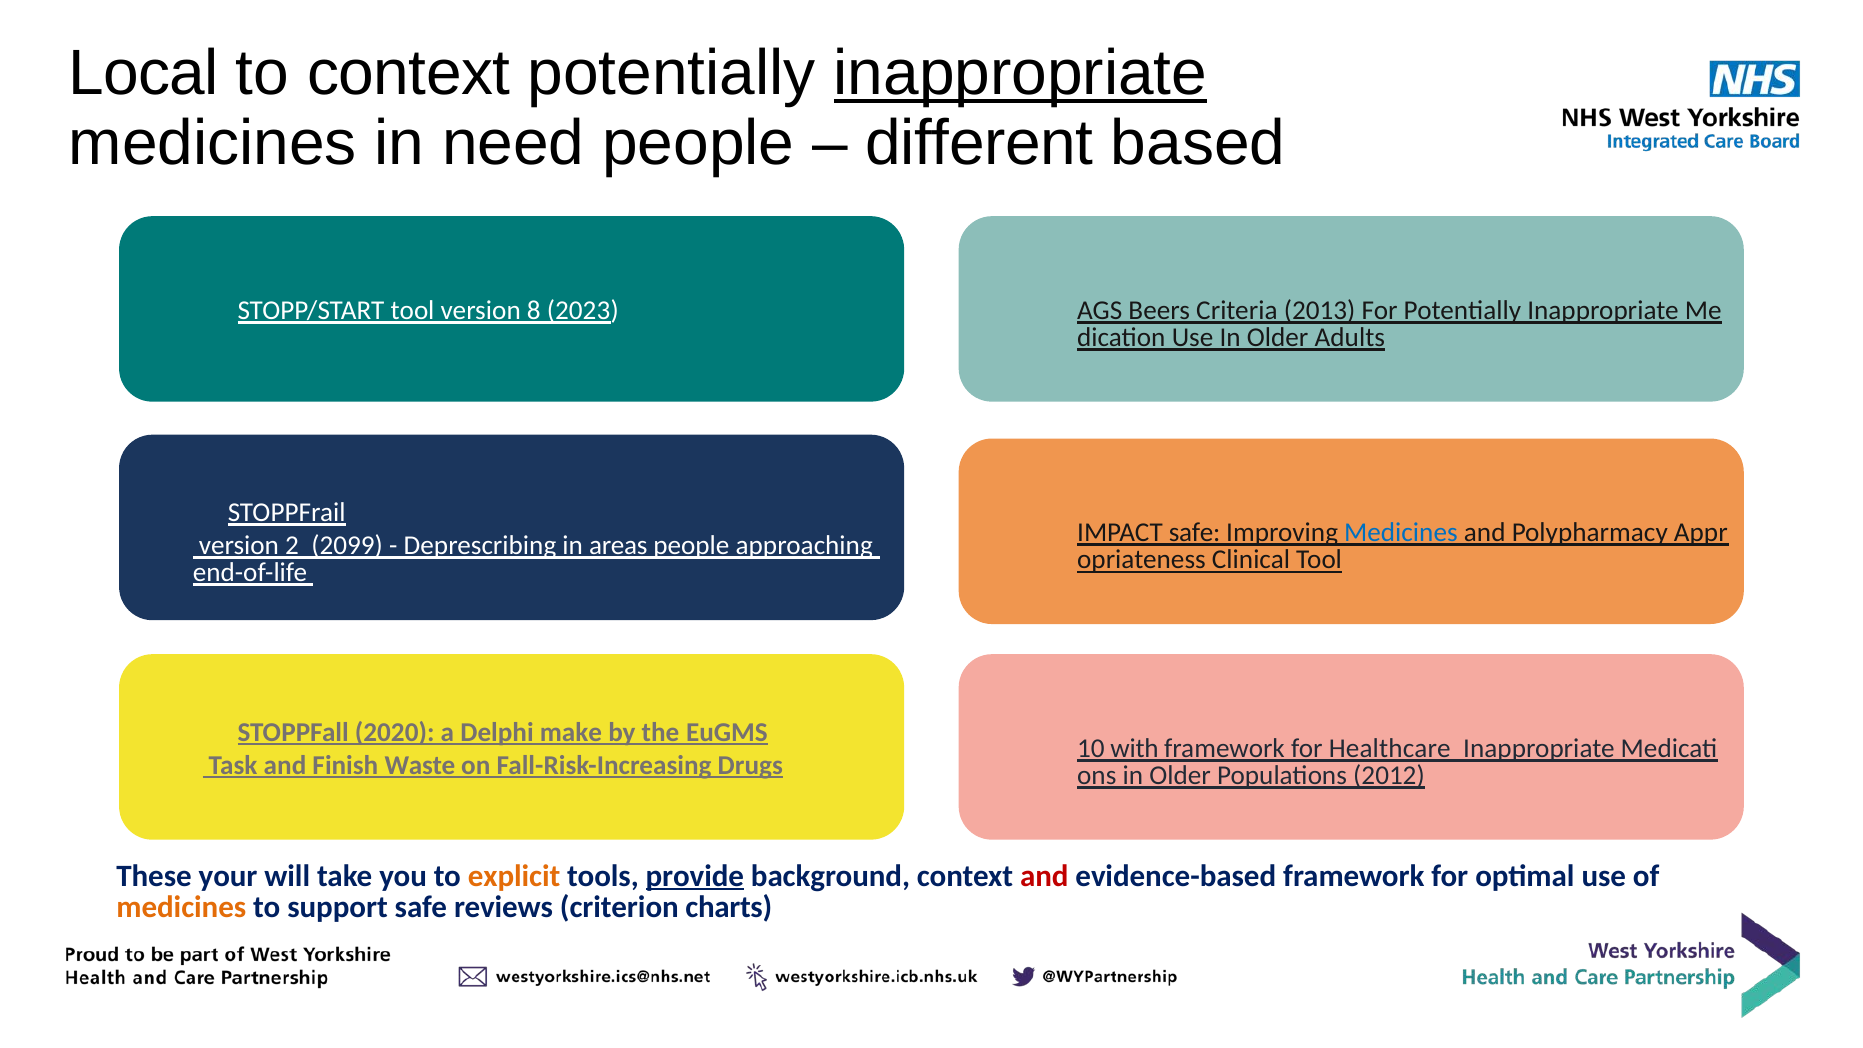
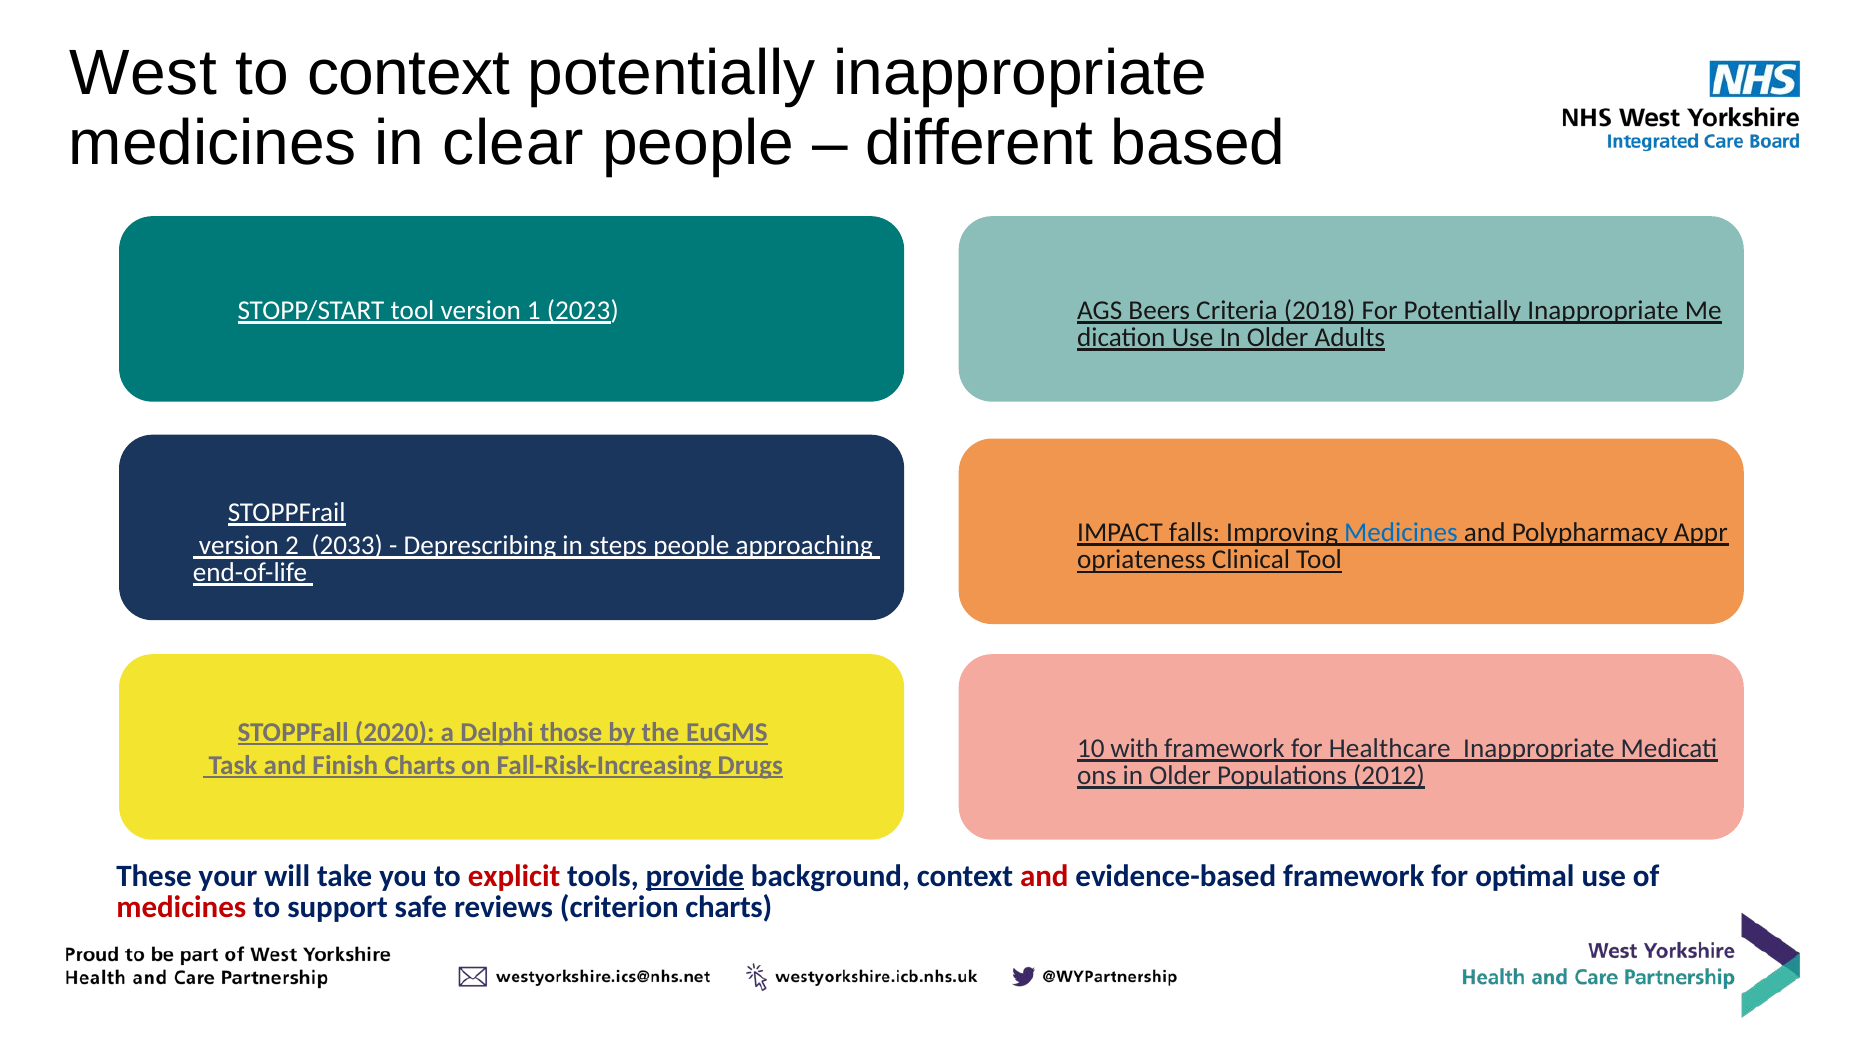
Local: Local -> West (143, 74)
inappropriate underline: present -> none (1020, 74)
need: need -> clear (513, 143)
2013: 2013 -> 2018 (1320, 310)
8: 8 -> 1 (534, 311)
IMPACT safe: safe -> falls (1194, 533)
2099: 2099 -> 2033 (347, 546)
areas: areas -> steps (618, 546)
make: make -> those (571, 732)
Finish Waste: Waste -> Charts (420, 765)
explicit colour: orange -> red (514, 876)
medicines colour: orange -> red (181, 907)
